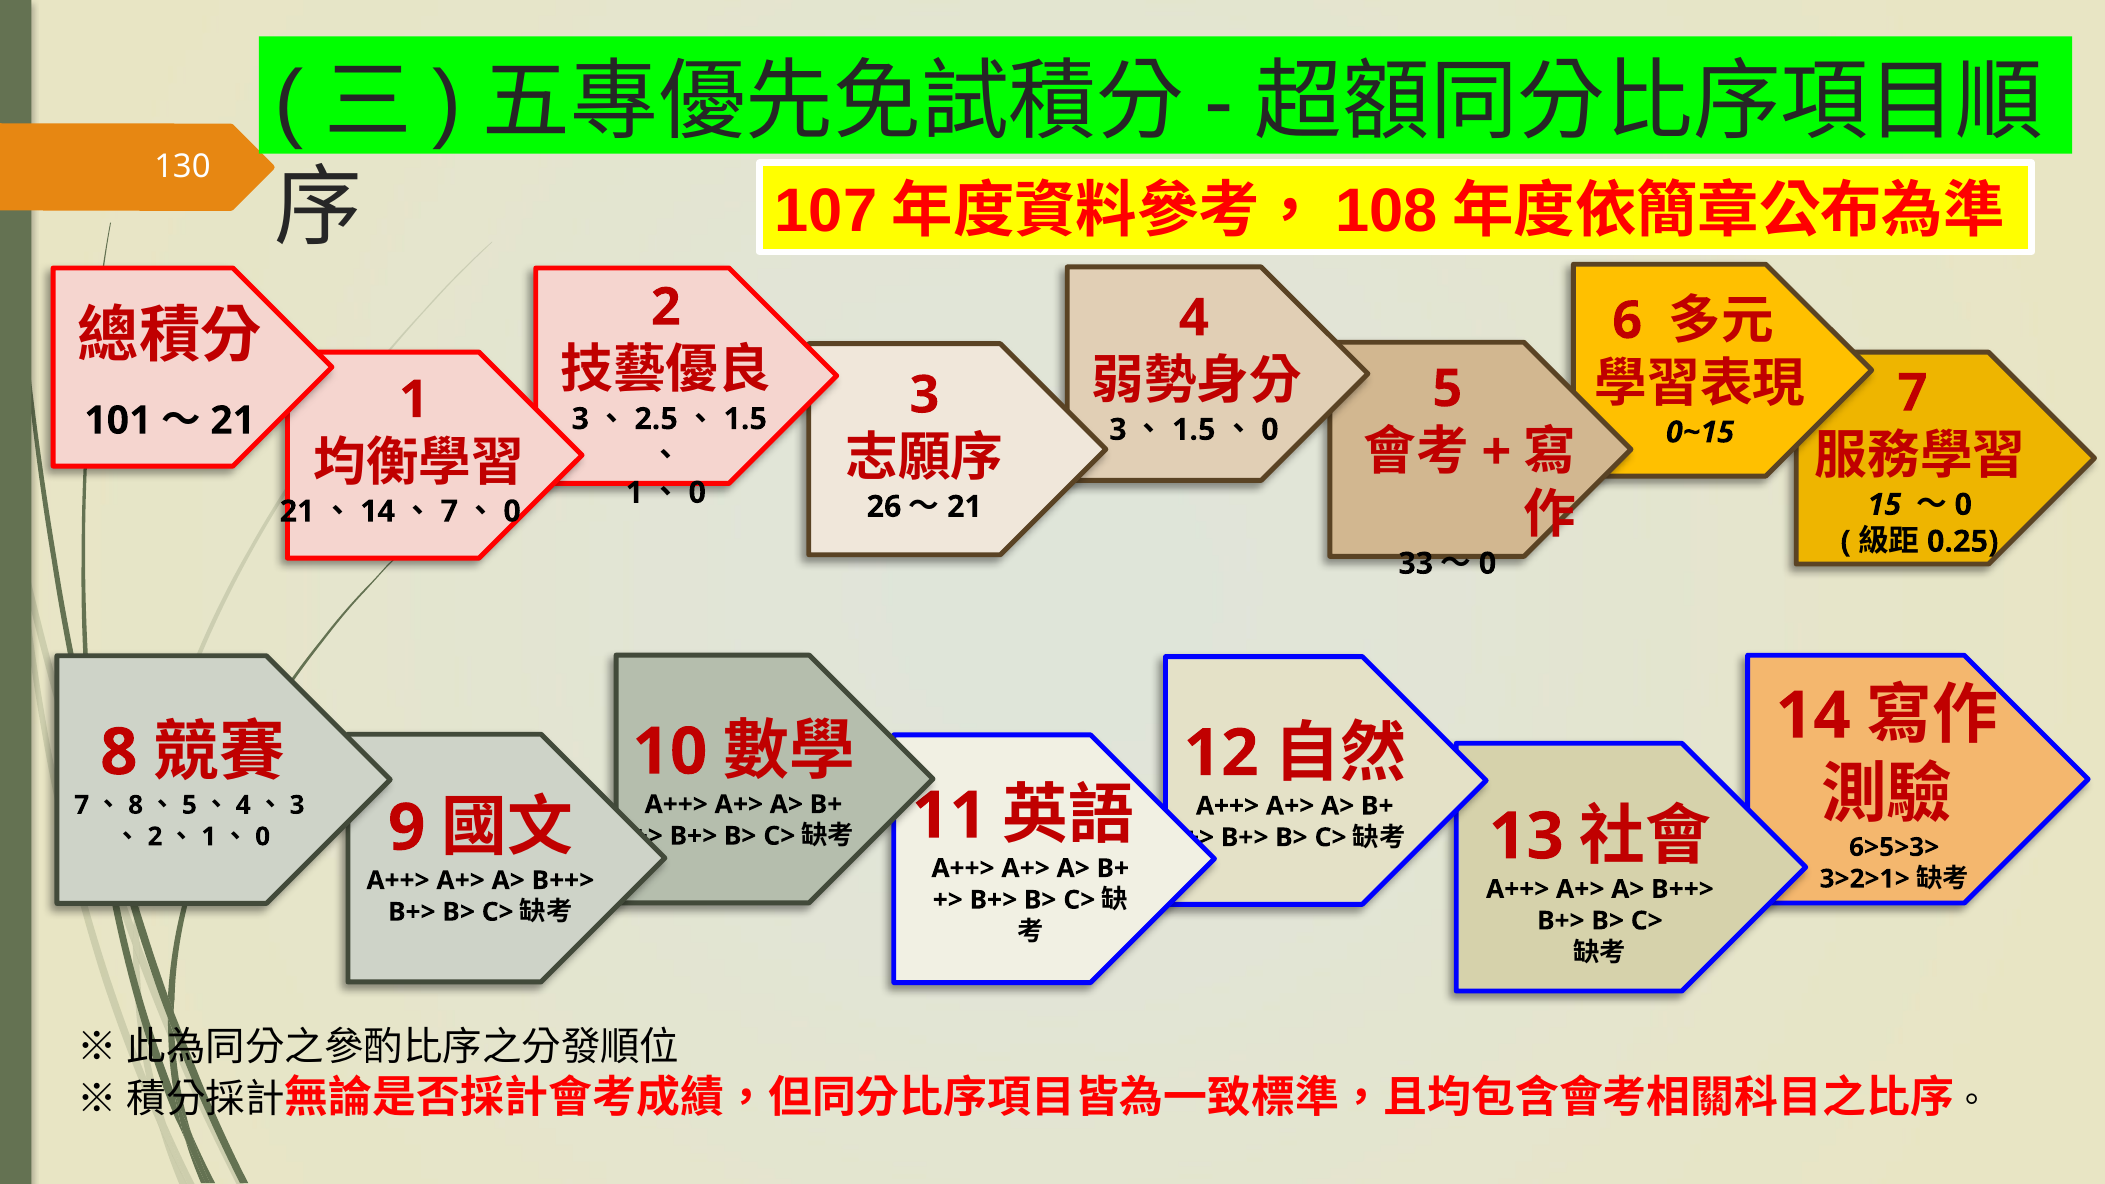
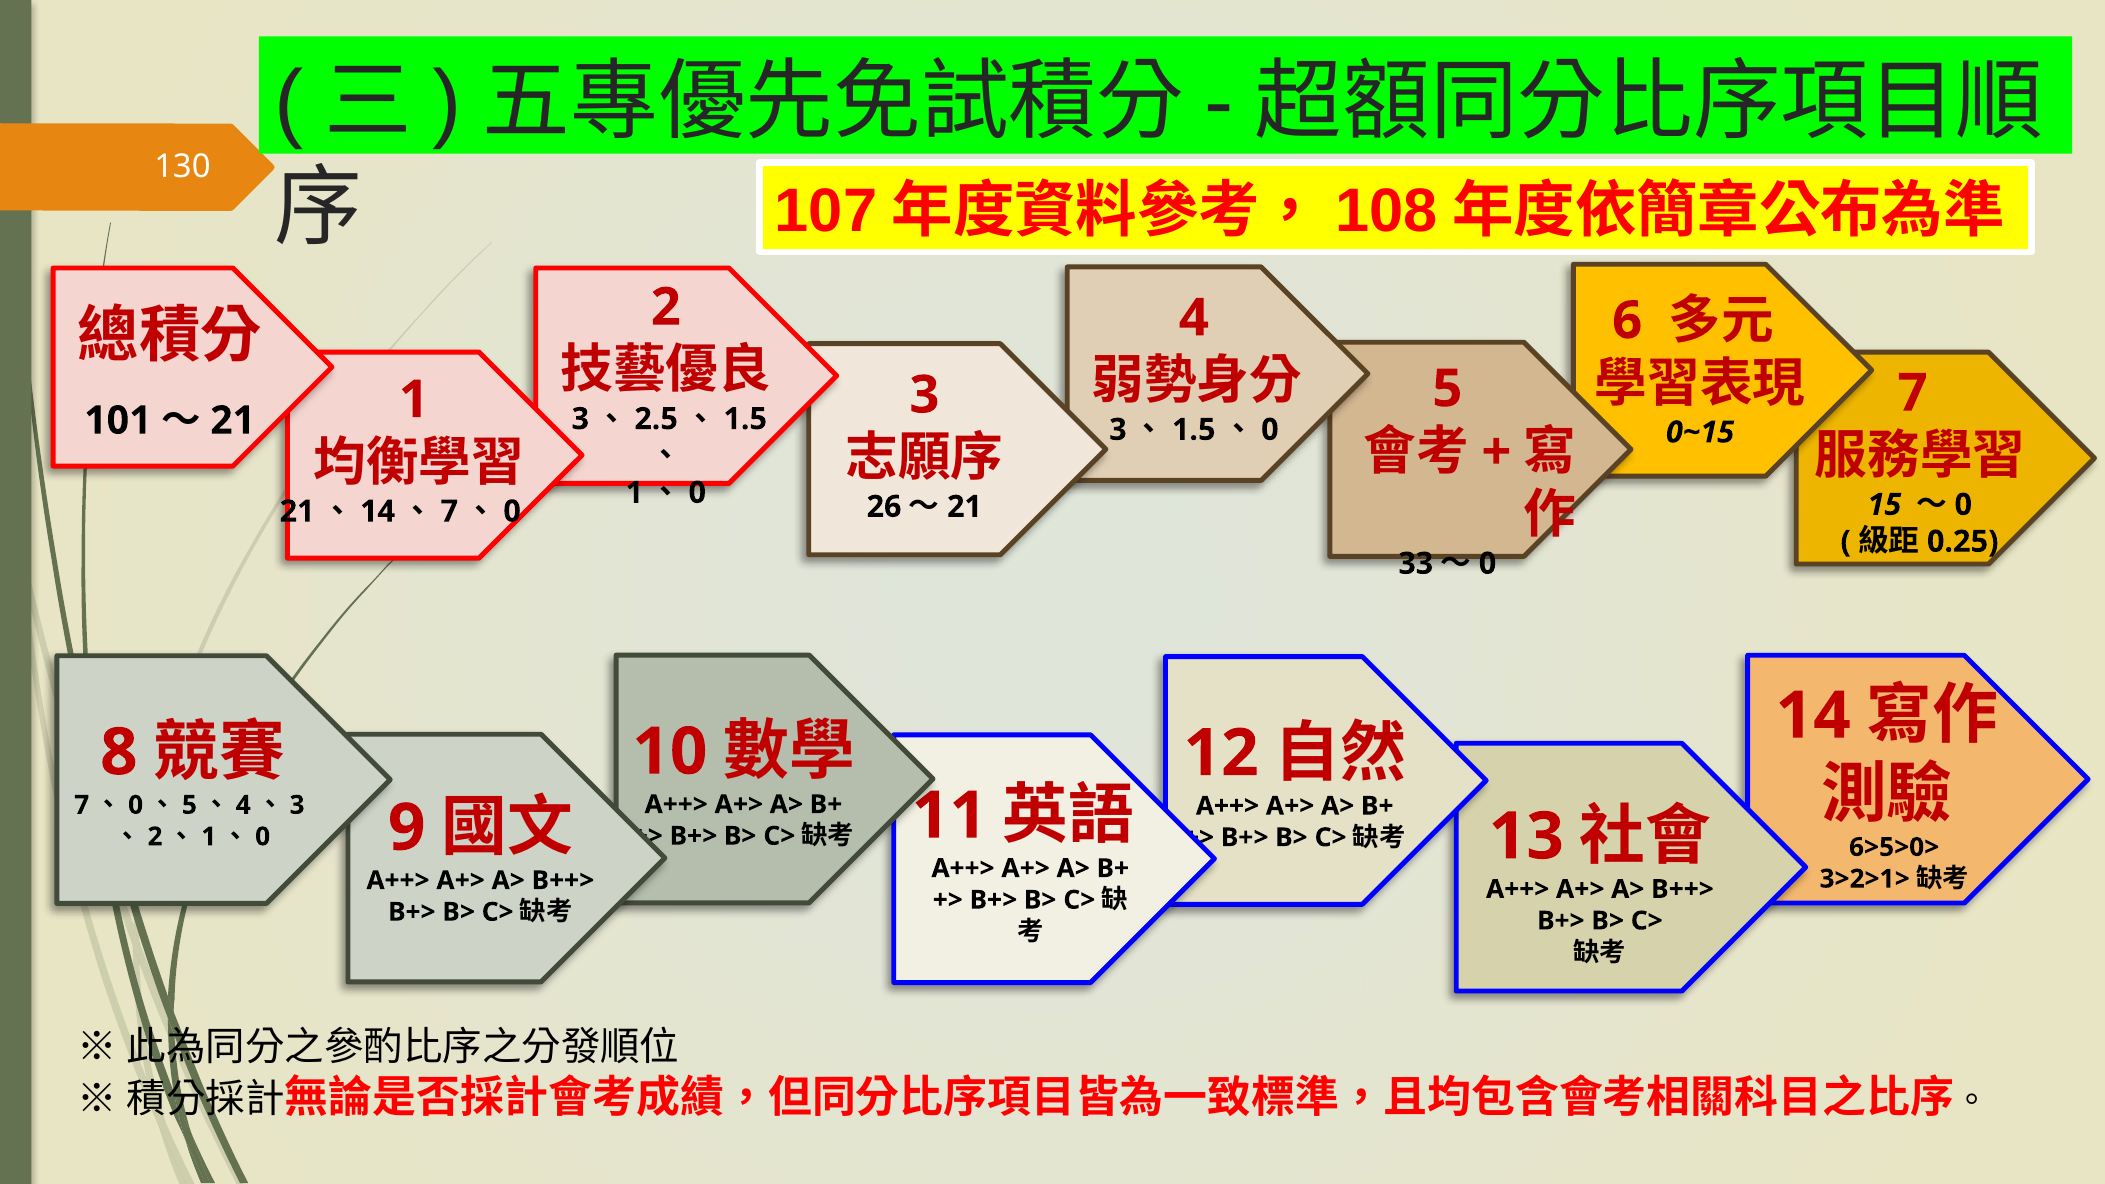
8: 8 -> 0 (136, 805)
6>5>3>: 6>5>3> -> 6>5>0> (1894, 847)
